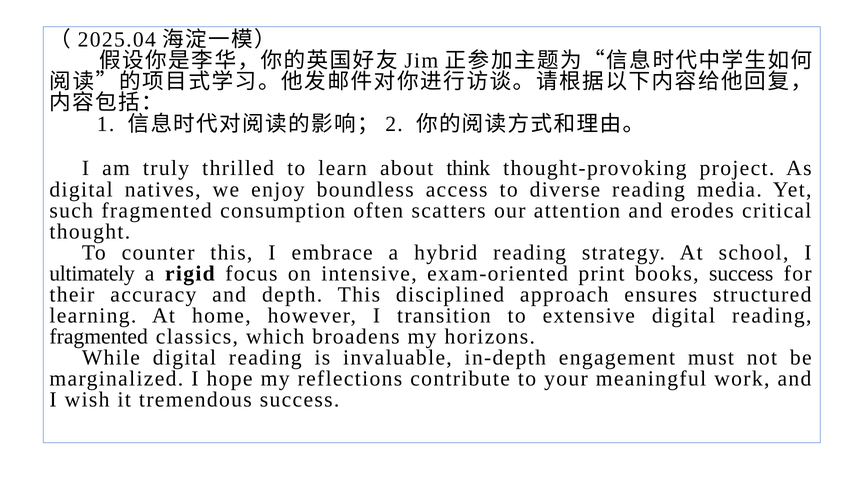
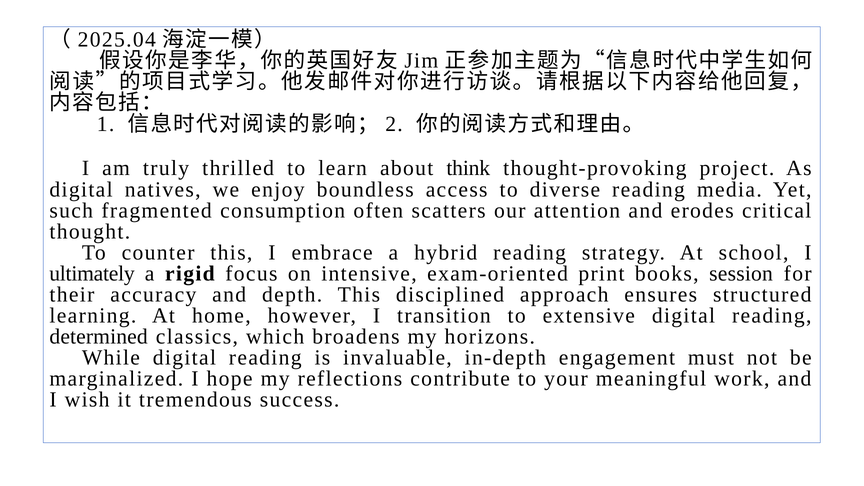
books success: success -> session (741, 274)
fragmented: fragmented -> determined (99, 337)
